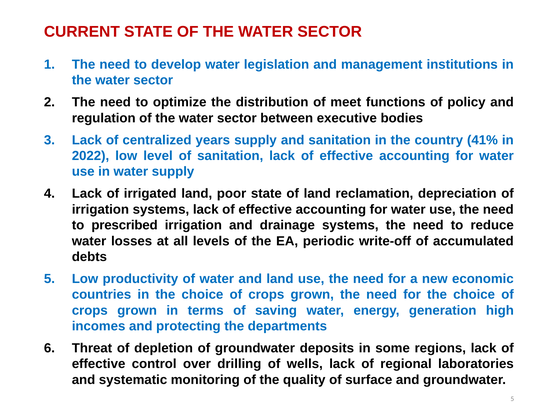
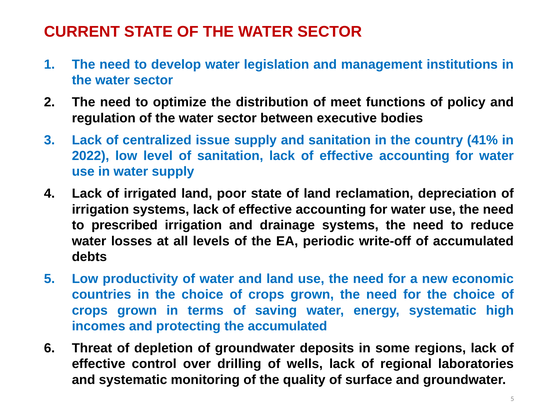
years: years -> issue (213, 140)
energy generation: generation -> systematic (443, 311)
the departments: departments -> accumulated (287, 327)
